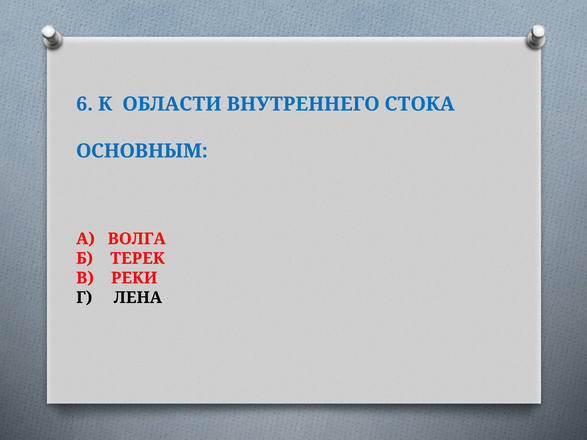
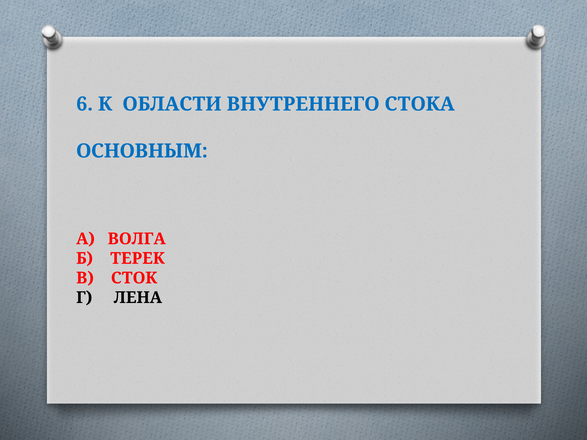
РЕКИ: РЕКИ -> СТОК (134, 278)
